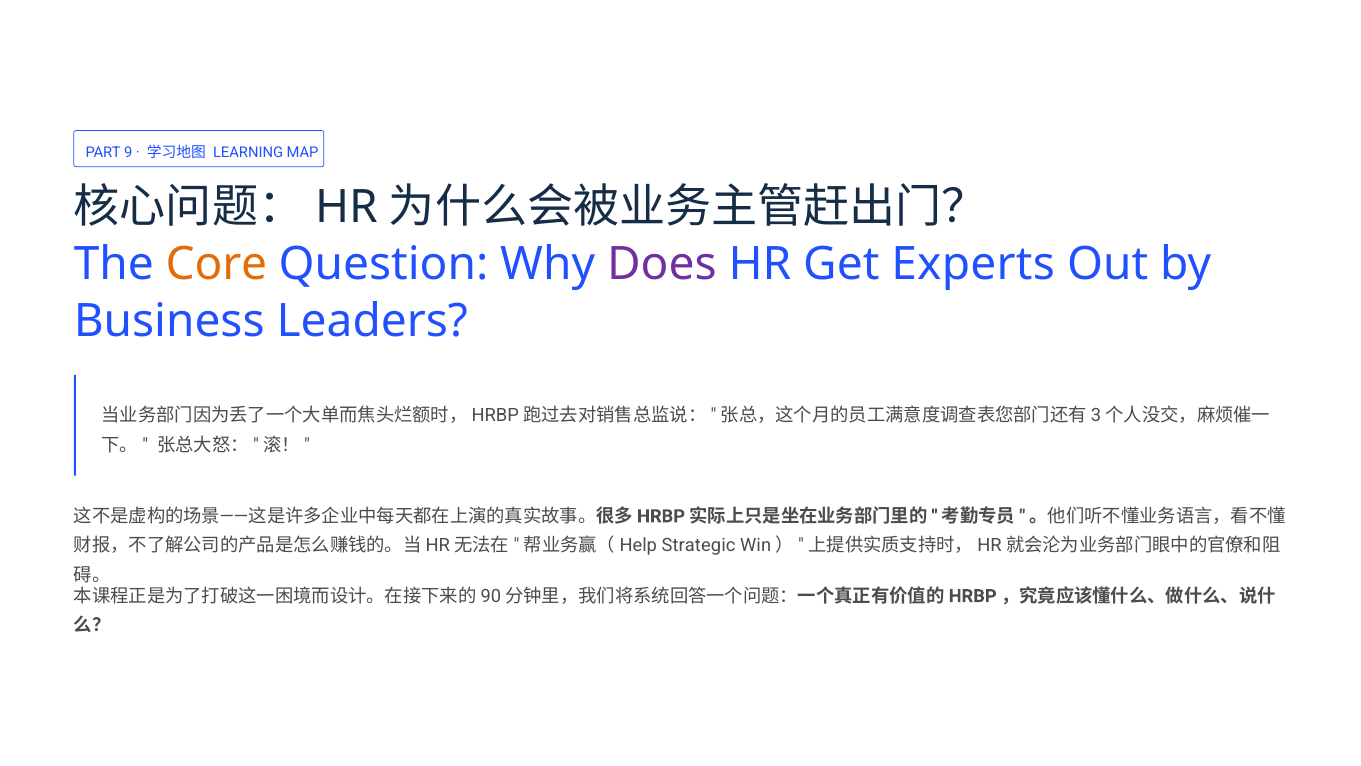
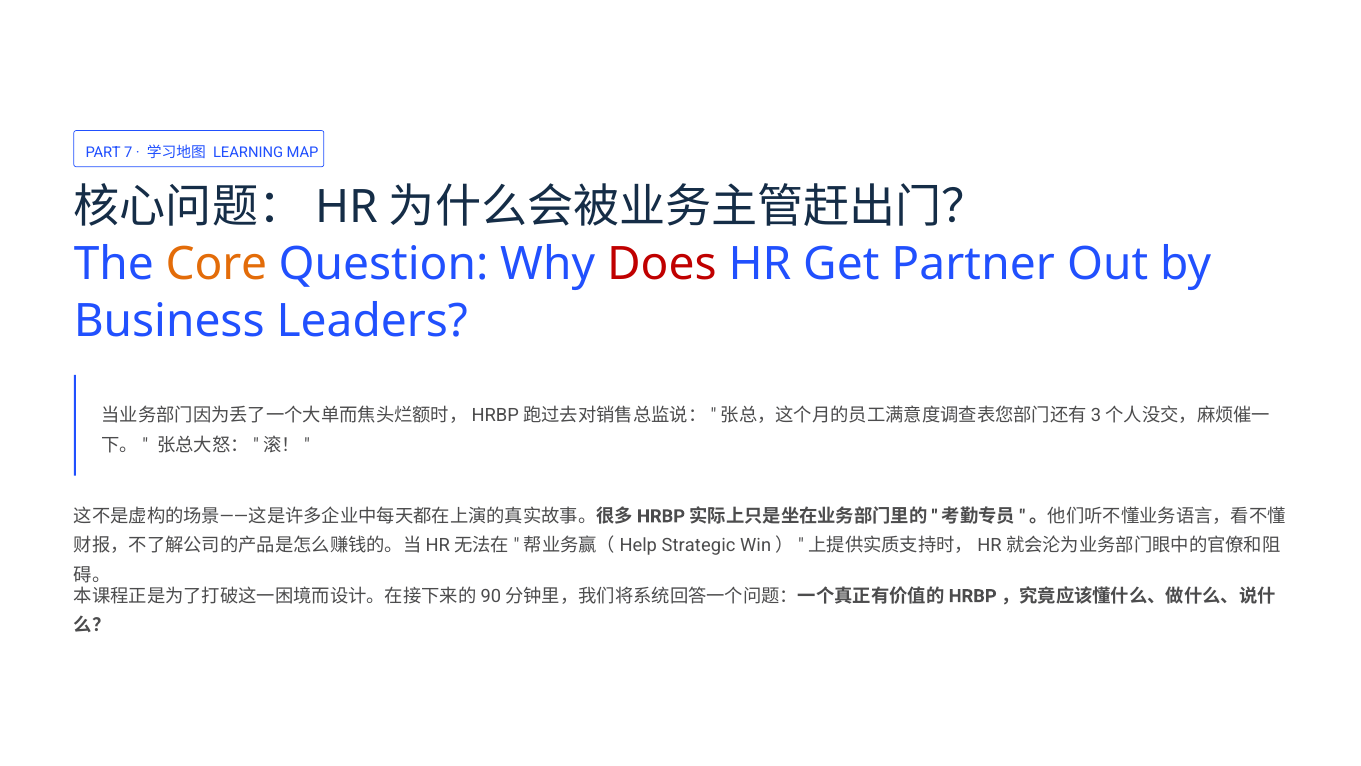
9: 9 -> 7 (128, 153)
Does colour: purple -> red (662, 264)
Experts: Experts -> Partner (973, 264)
